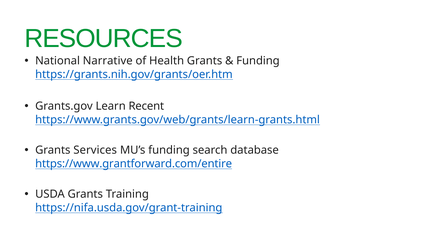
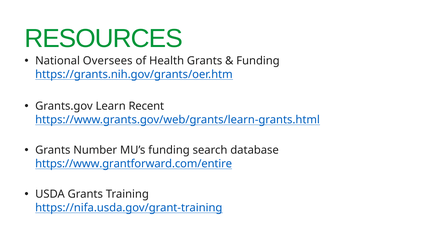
Narrative: Narrative -> Oversees (108, 61)
Services: Services -> Number (95, 150)
